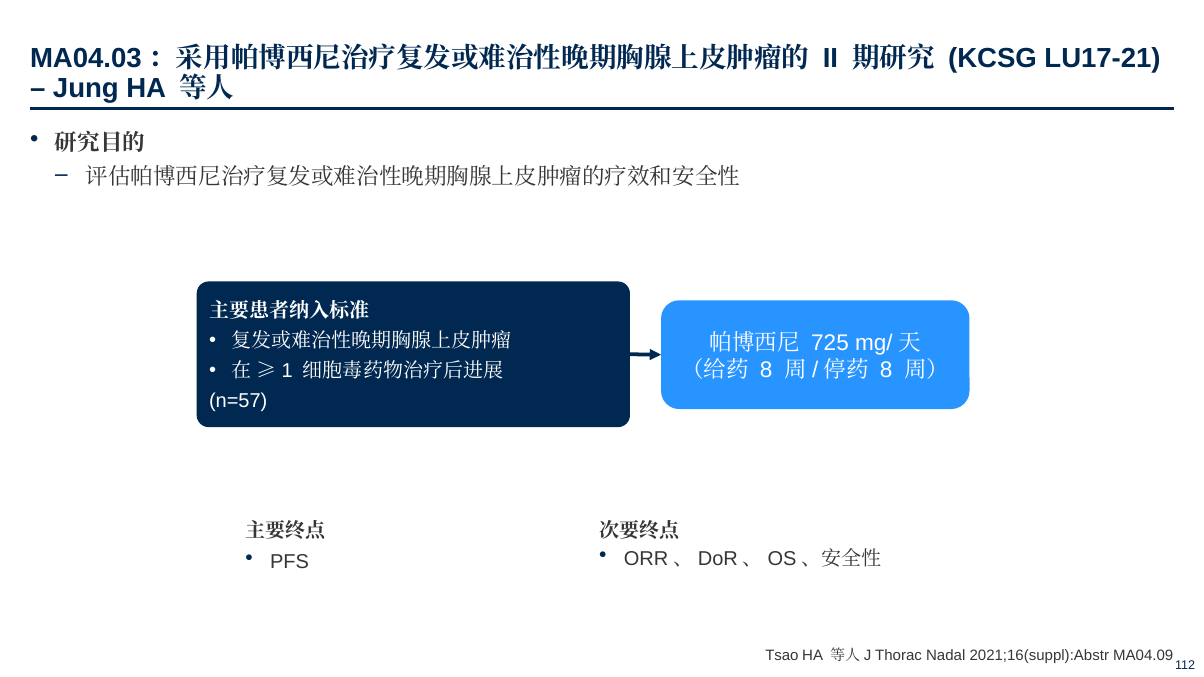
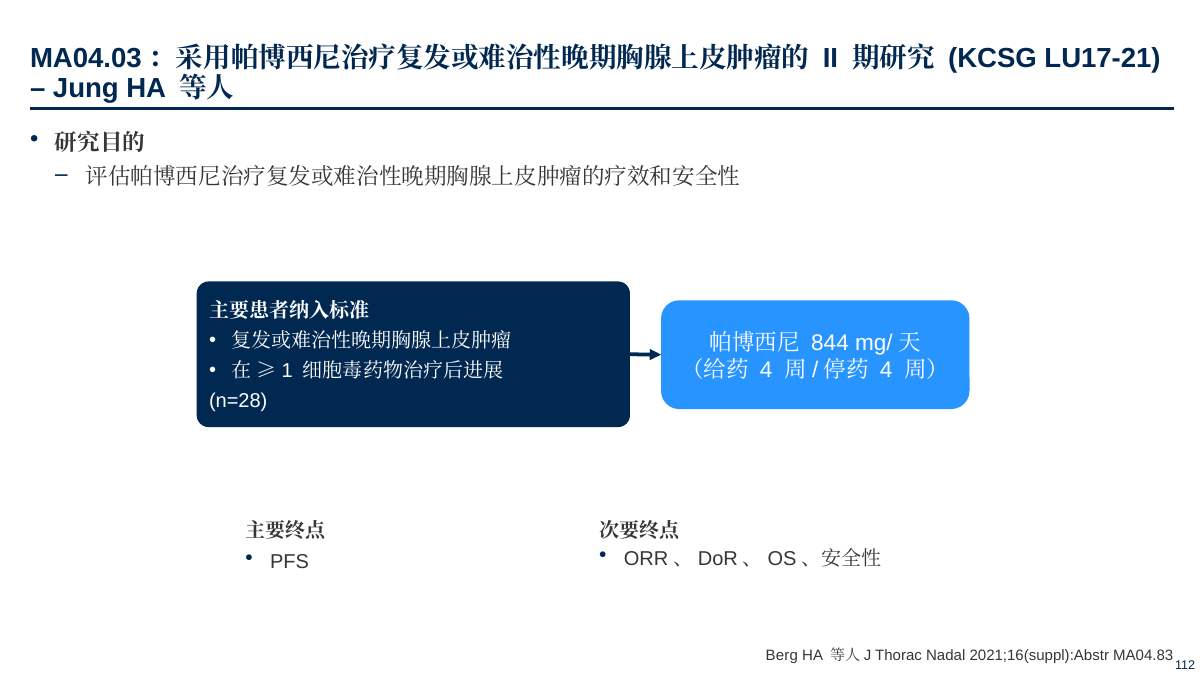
725: 725 -> 844 (830, 343)
8: 8 -> 4 (766, 370)
8: 8 -> 4 (886, 370)
n=57: n=57 -> n=28 (238, 401)
Tsao: Tsao -> Berg (782, 656)
MA04.09: MA04.09 -> MA04.83 (1143, 656)
